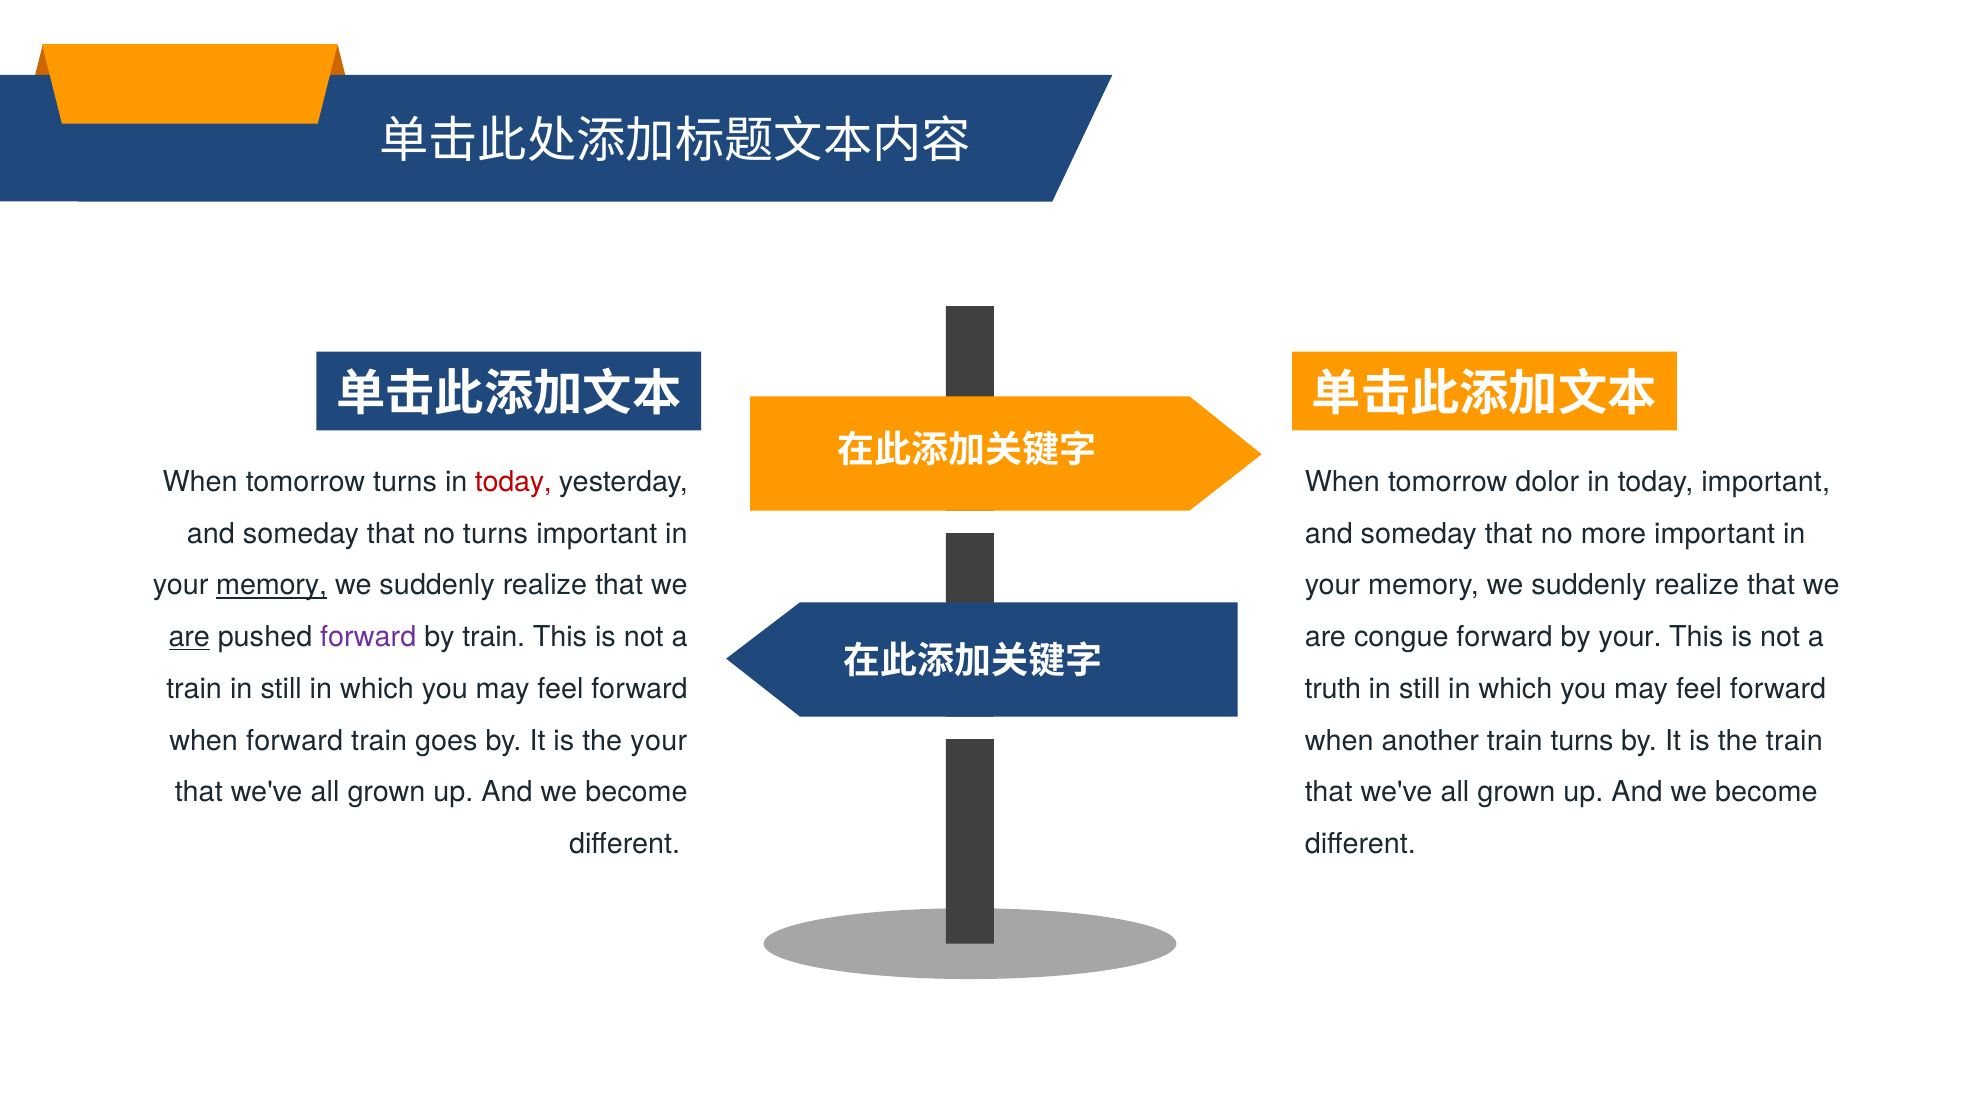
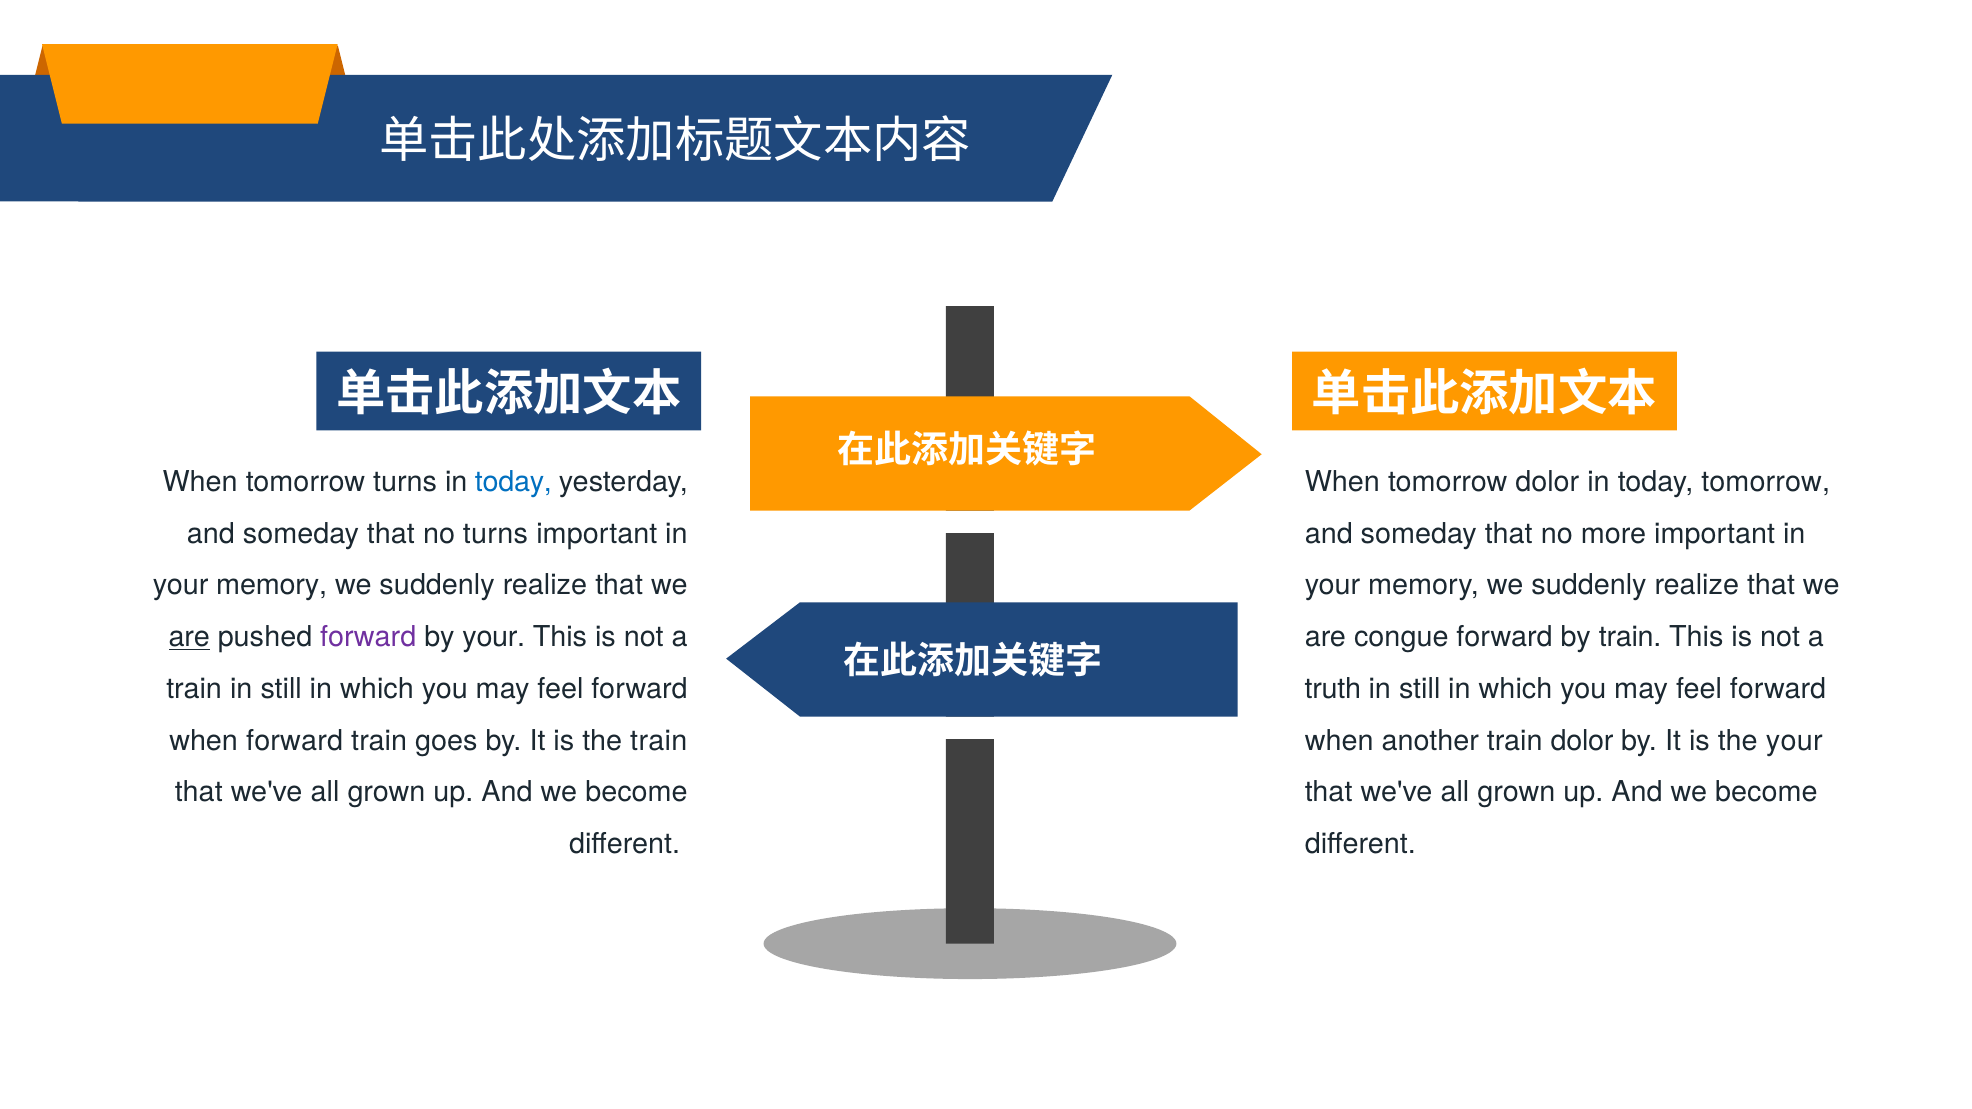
today colour: red -> blue (513, 482)
today important: important -> tomorrow (1766, 482)
memory underline: present -> none (272, 586)
by train: train -> your (494, 637)
by your: your -> train (1630, 637)
the your: your -> train (659, 741)
train turns: turns -> dolor (1582, 741)
the train: train -> your (1794, 741)
